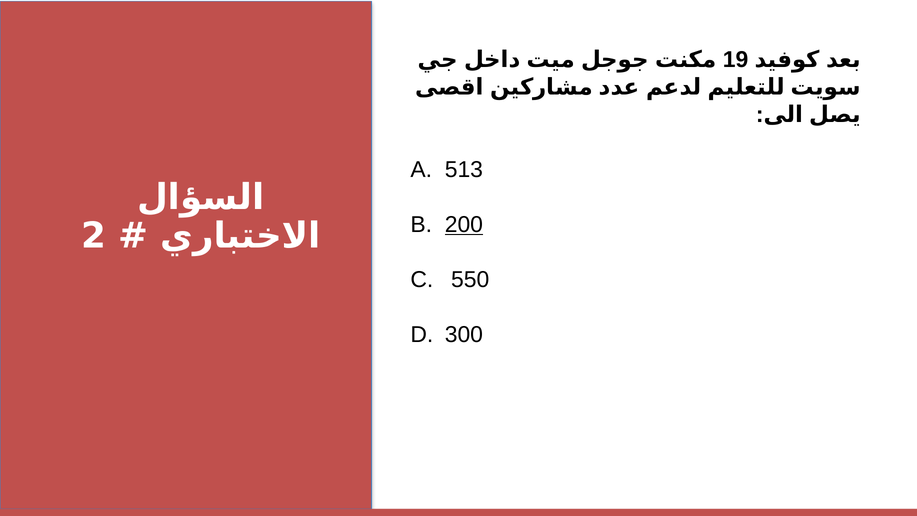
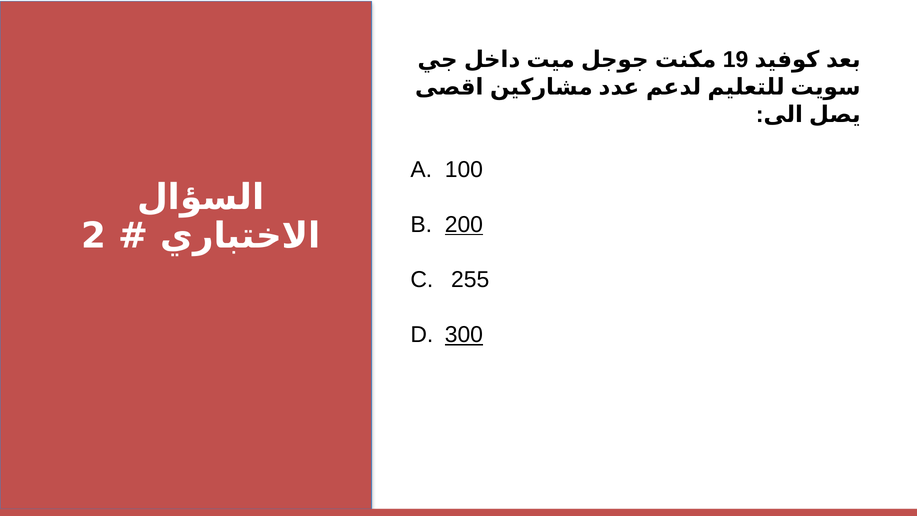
513: 513 -> 100 (464, 170)
550: 550 -> 255 (470, 280)
300 underline: none -> present (464, 335)
